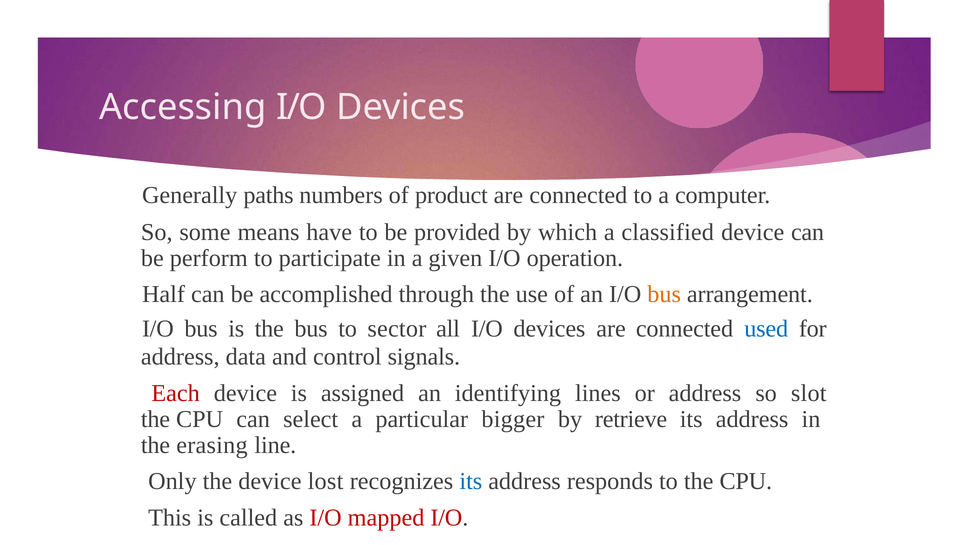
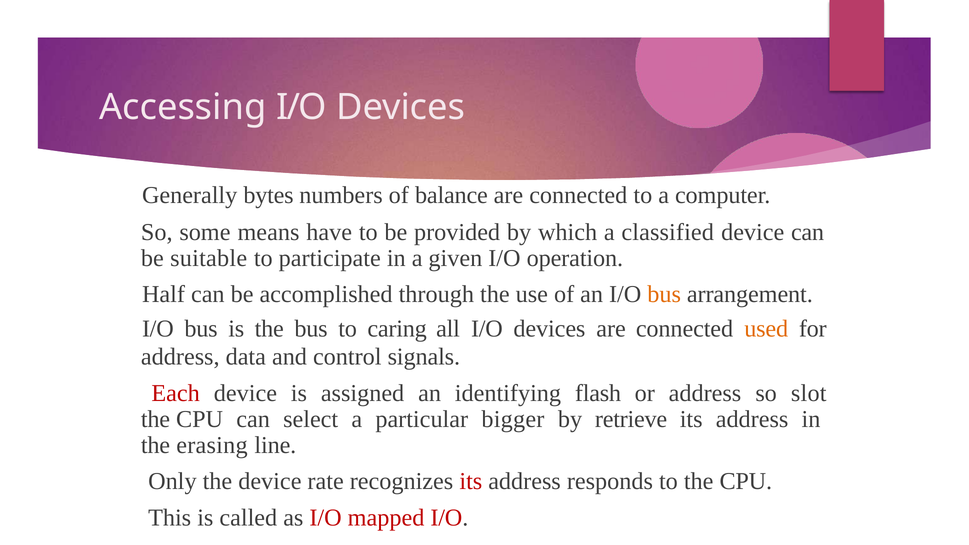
paths: paths -> bytes (268, 195)
product: product -> balance (451, 195)
perform: perform -> suitable (209, 258)
sector: sector -> caring (397, 329)
used colour: blue -> orange (766, 329)
lines: lines -> flash (598, 393)
lost: lost -> rate (326, 482)
its colour: blue -> red (471, 482)
